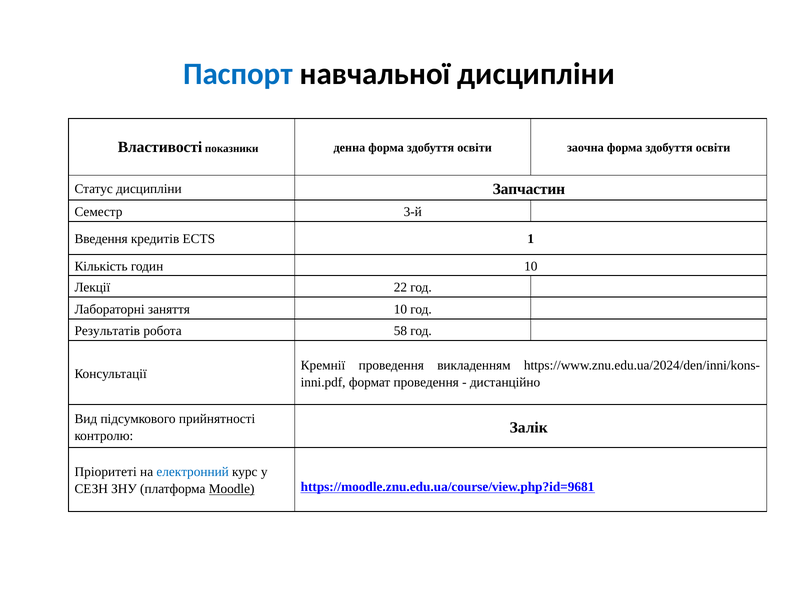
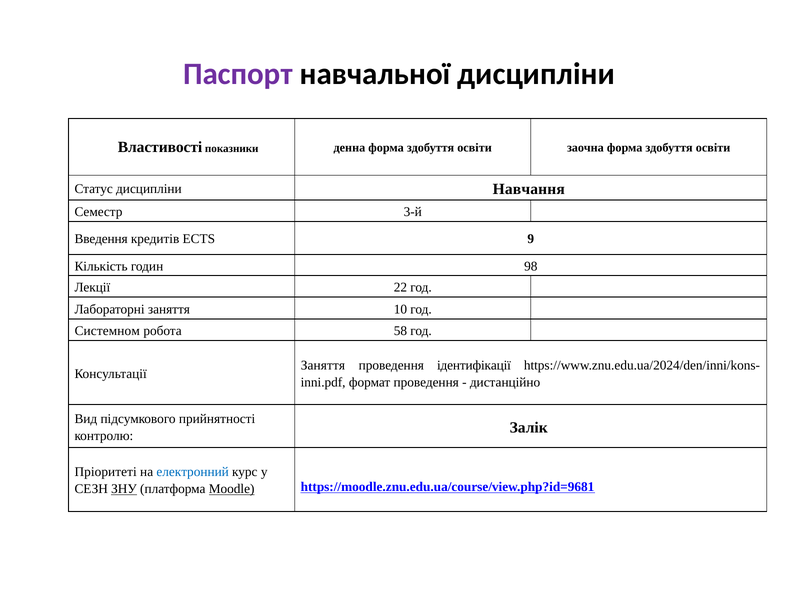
Паспорт colour: blue -> purple (238, 74)
Запчастин: Запчастин -> Навчання (529, 189)
1: 1 -> 9 (531, 239)
годин 10: 10 -> 98 (531, 266)
Результатів: Результатів -> Системном (107, 331)
Кремнії: Кремнії -> Заняття (323, 365)
викладенням: викладенням -> ідентифікації (474, 365)
ЗНУ underline: none -> present (124, 489)
